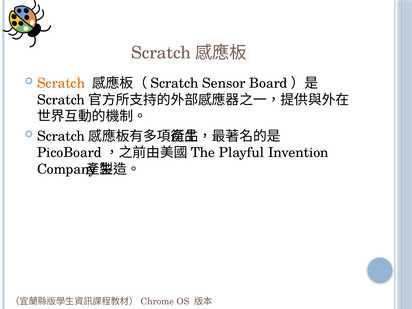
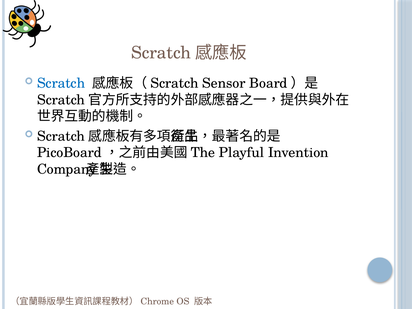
Scratch colour: orange -> blue (61, 83)
